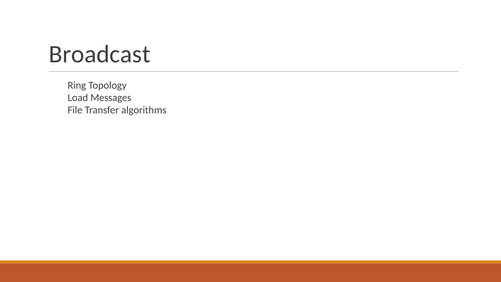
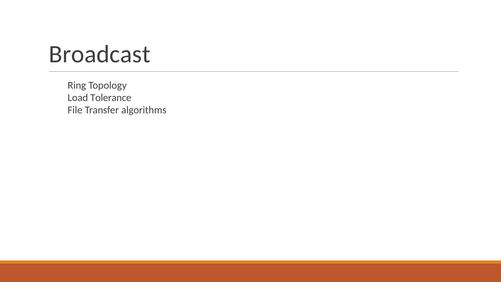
Messages: Messages -> Tolerance (111, 98)
